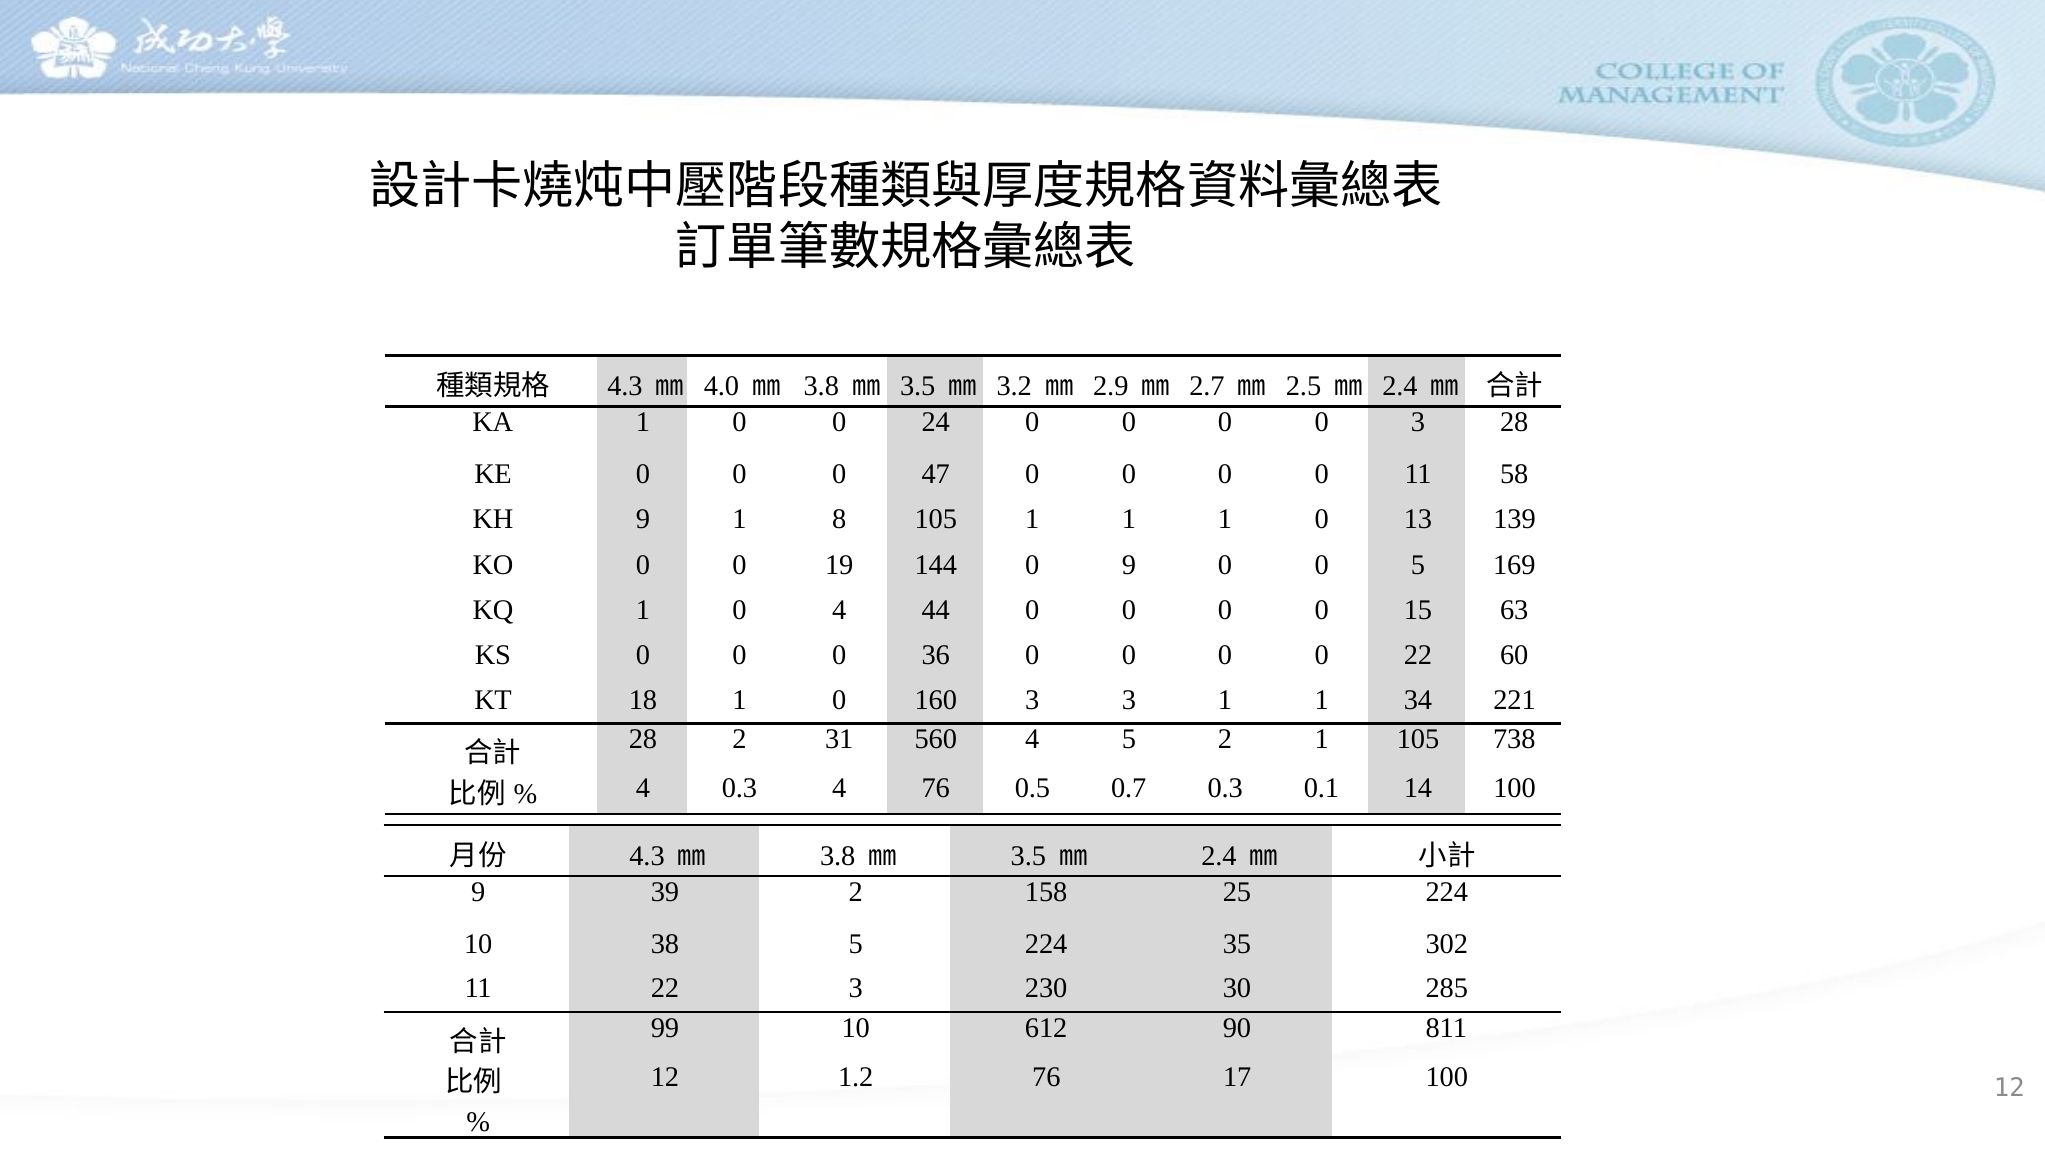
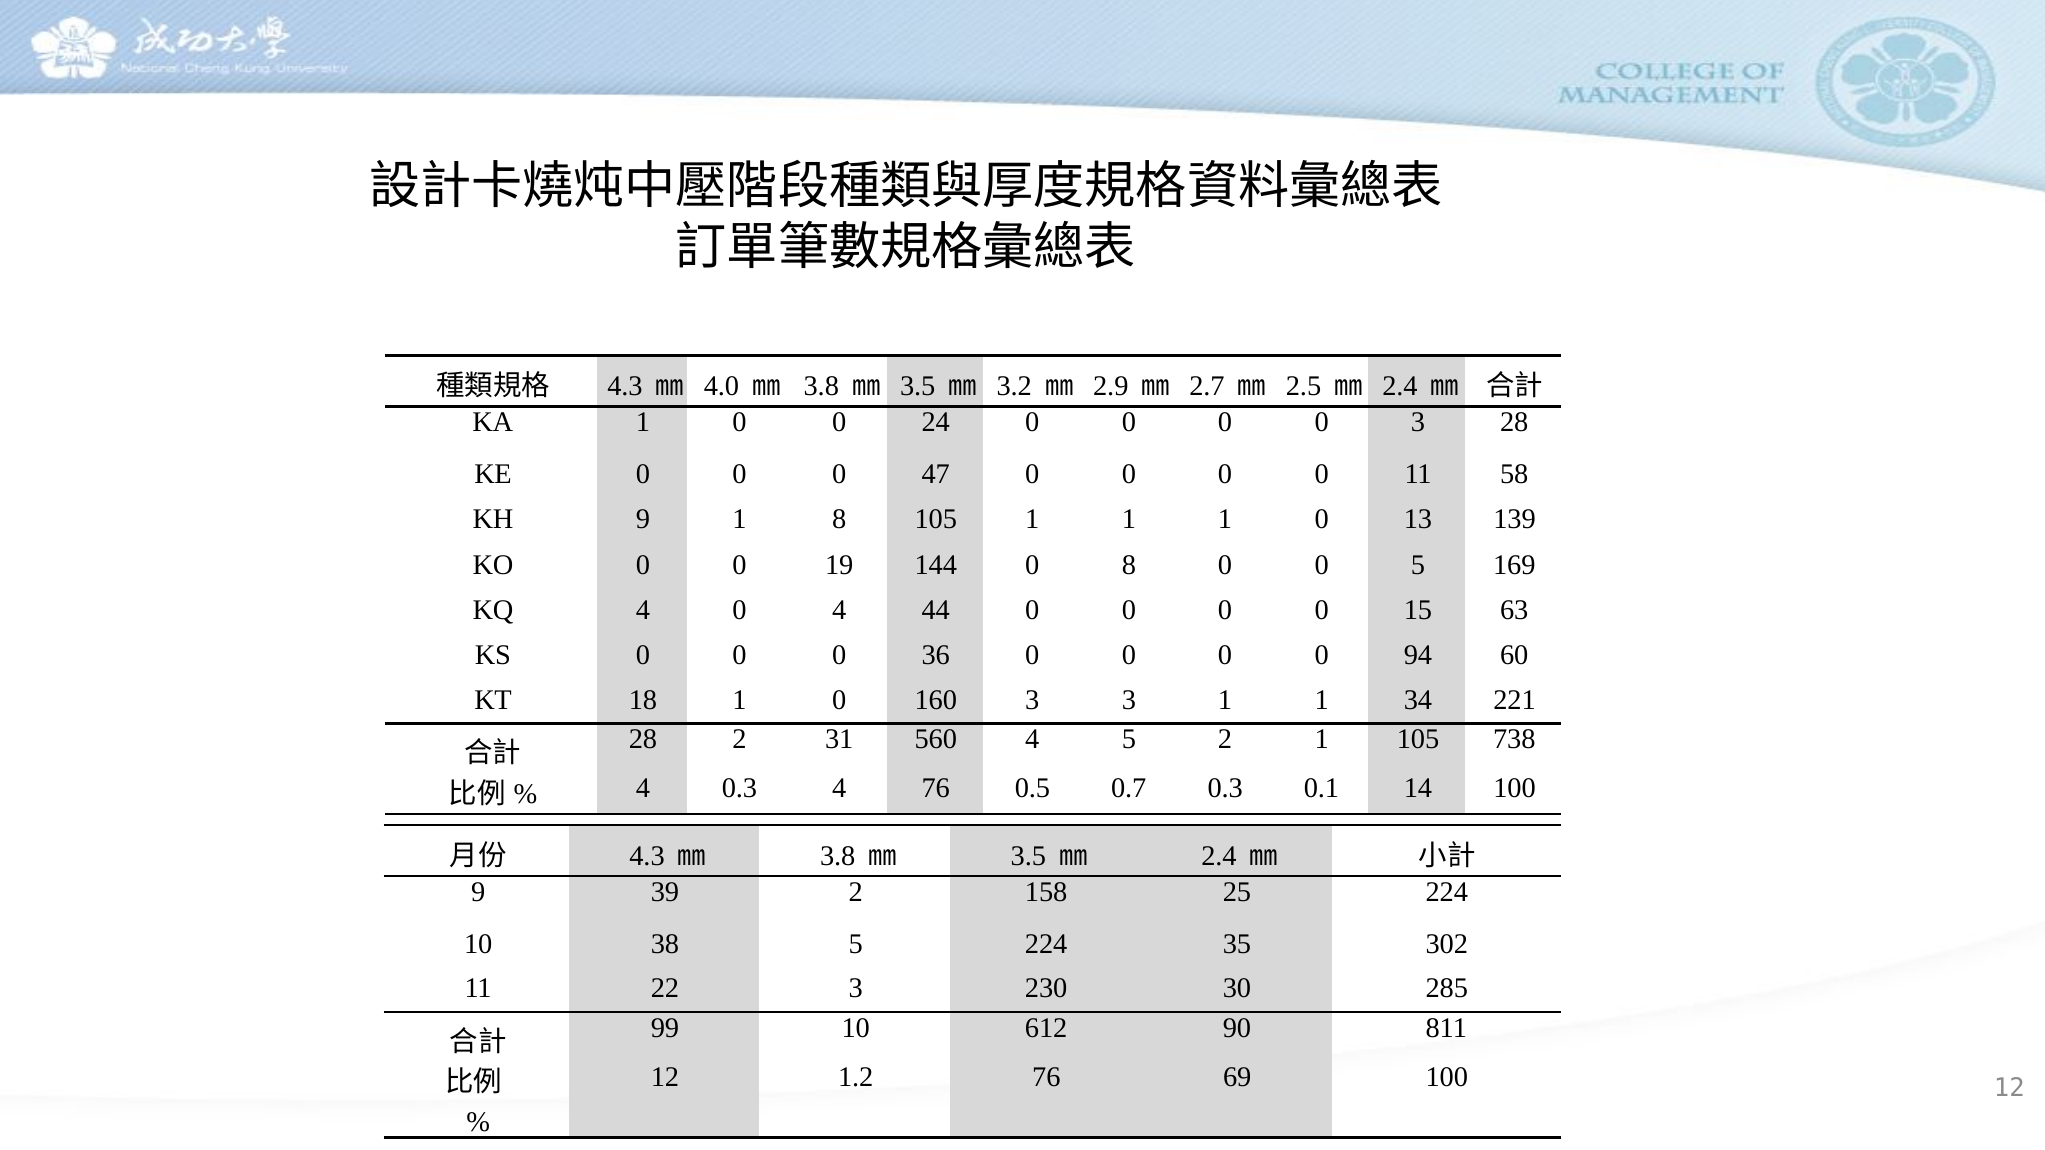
0 9: 9 -> 8 (1129, 565)
KQ 1: 1 -> 4 (643, 610)
0 22: 22 -> 94 (1418, 656)
17: 17 -> 69 (1237, 1077)
